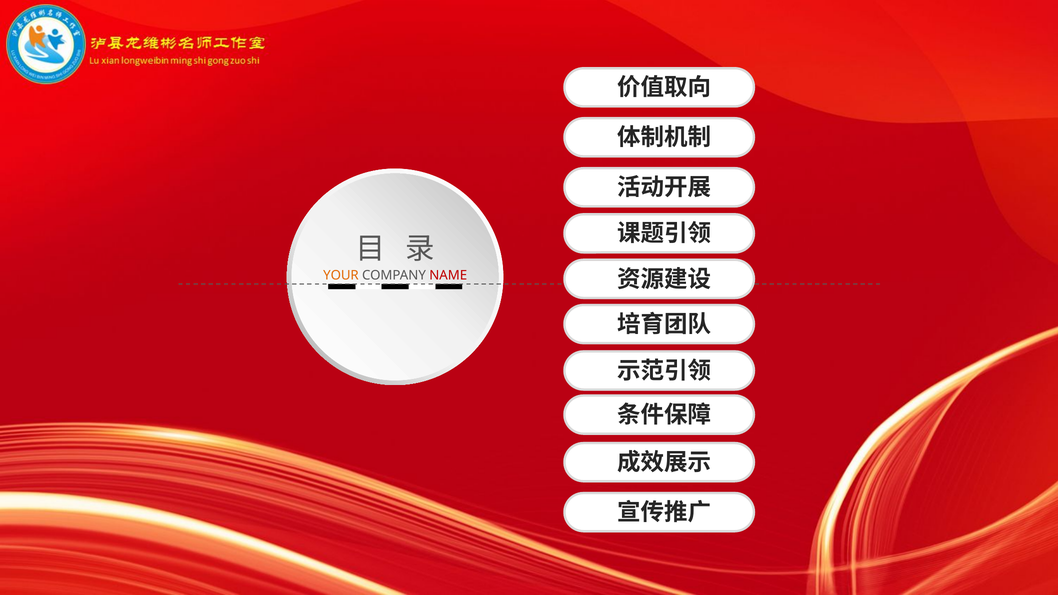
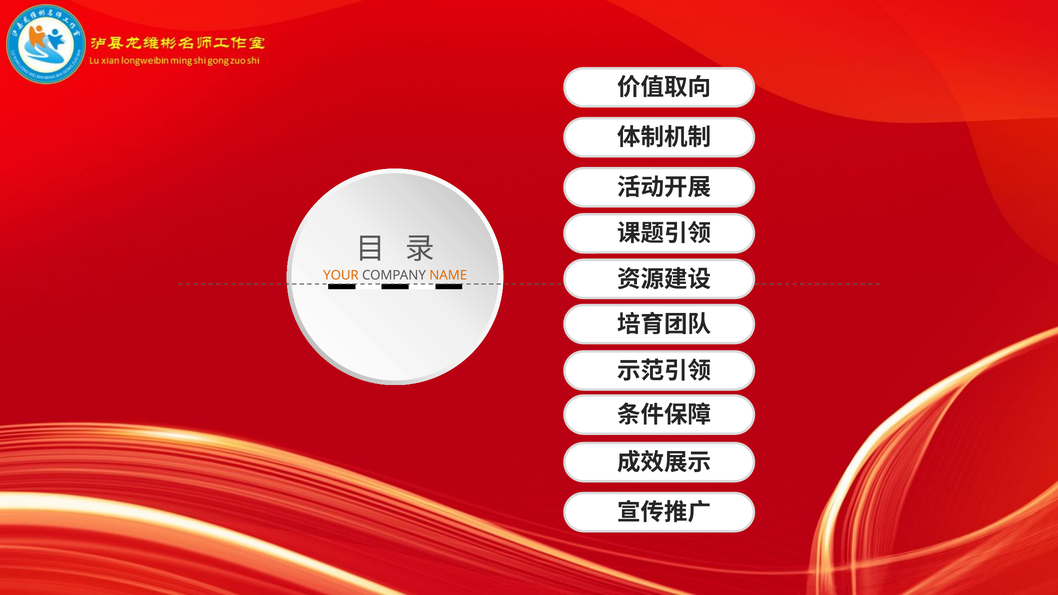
NAME colour: red -> orange (448, 275)
